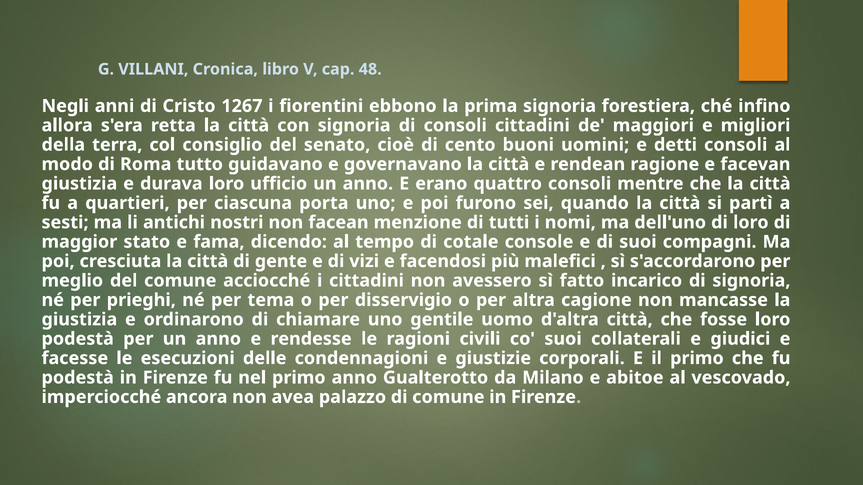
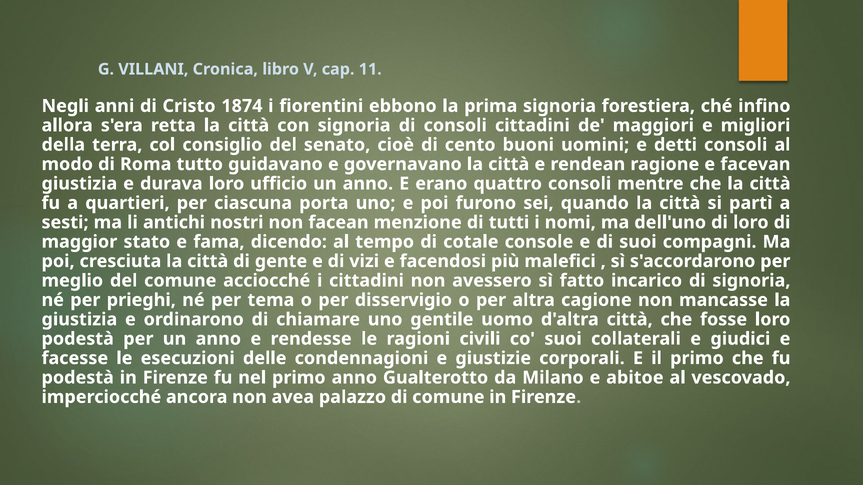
48: 48 -> 11 (370, 69)
1267: 1267 -> 1874 (242, 106)
